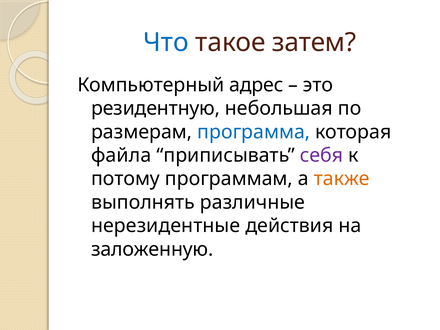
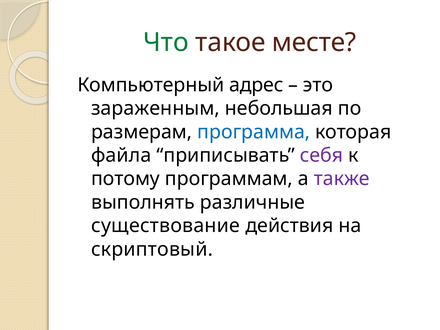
Что colour: blue -> green (166, 43)
затем: затем -> месте (314, 43)
резидентную: резидентную -> зараженным (155, 108)
также colour: orange -> purple (342, 179)
нерезидентные: нерезидентные -> существование (166, 226)
заложенную: заложенную -> скриптовый (152, 249)
